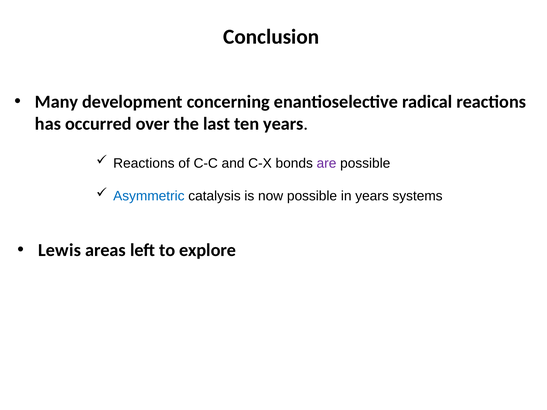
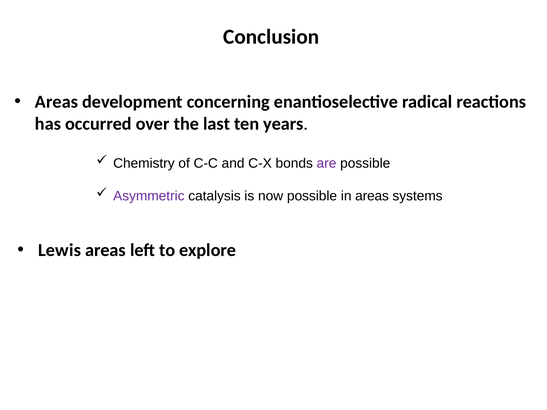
Many: Many -> Areas (56, 102)
Reactions: Reactions -> Chemistry (144, 163)
Asymmetric colour: blue -> purple (149, 196)
in years: years -> areas (372, 196)
